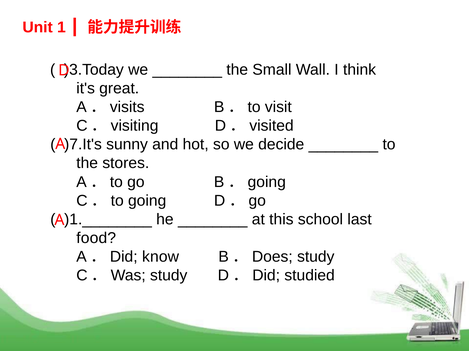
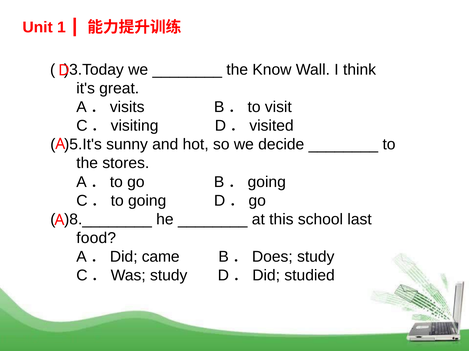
Small: Small -> Know (272, 70)
)7.It's: )7.It's -> )5.It's (83, 145)
)1.________: )1.________ -> )8.________ (108, 220)
know: know -> came (161, 257)
